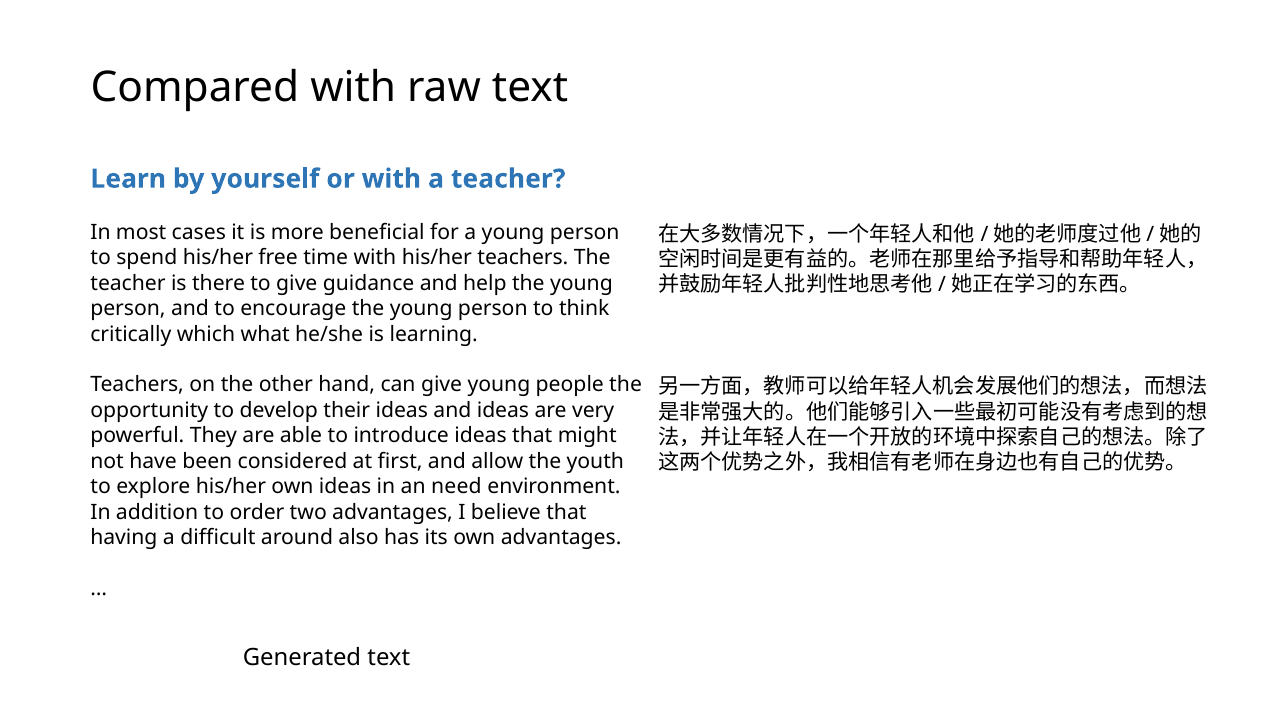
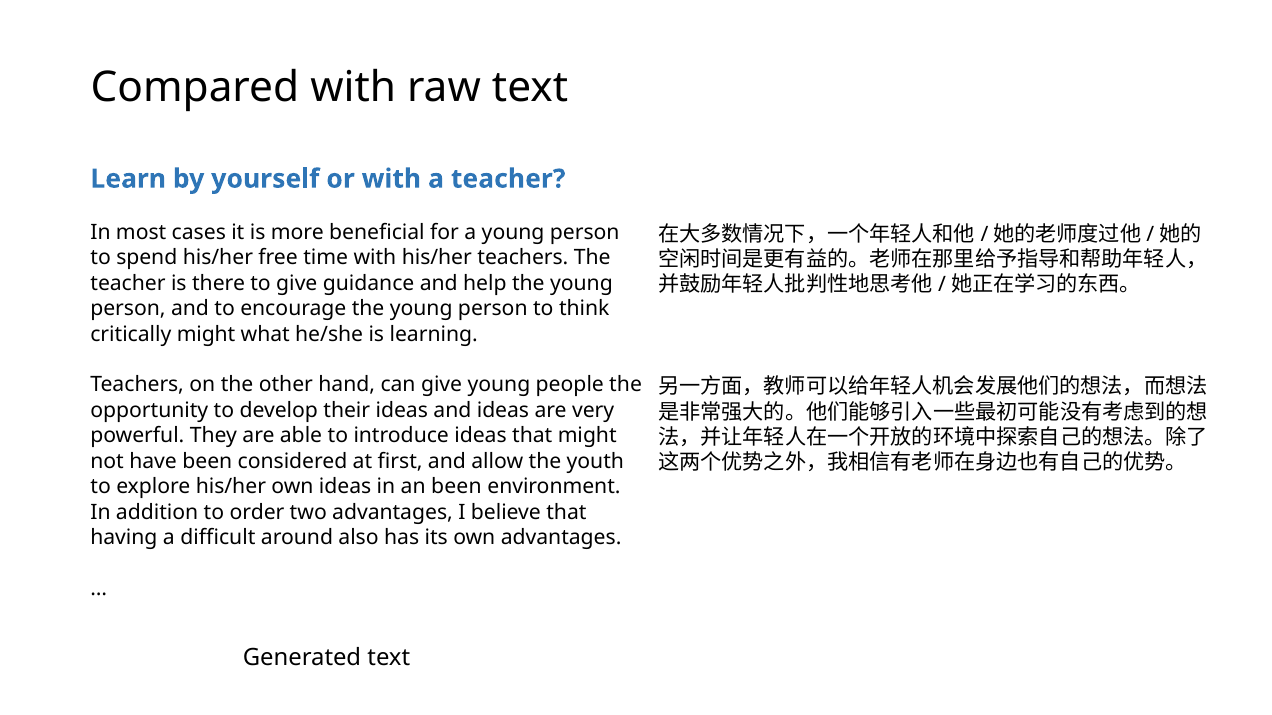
critically which: which -> might (206, 334)
an need: need -> been (456, 487)
